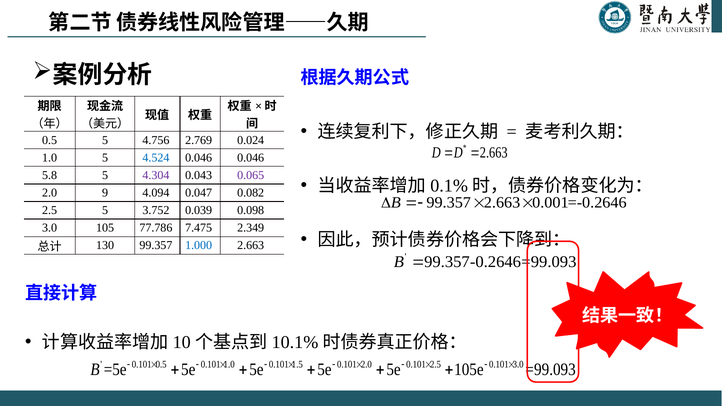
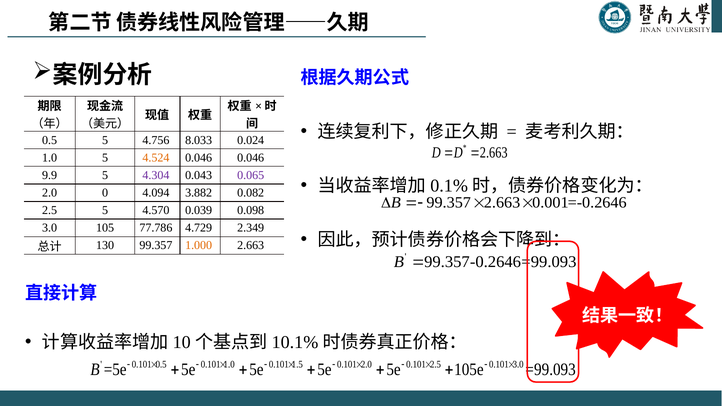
2.769: 2.769 -> 8.033 (199, 140)
4.524 colour: blue -> orange (156, 158)
5.8: 5.8 -> 9.9 (50, 175)
9: 9 -> 0 (105, 193)
0.047: 0.047 -> 3.882 (199, 193)
3.752: 3.752 -> 4.570 (156, 211)
7.475: 7.475 -> 4.729 (199, 228)
1.000 colour: blue -> orange (199, 246)
